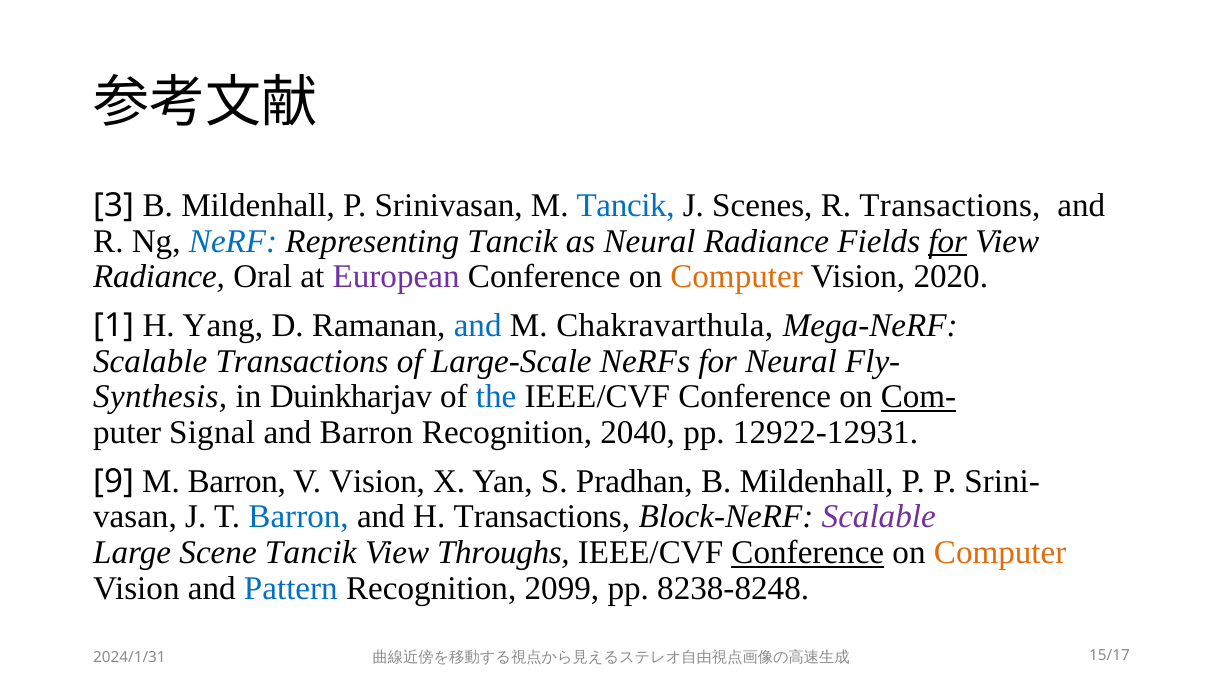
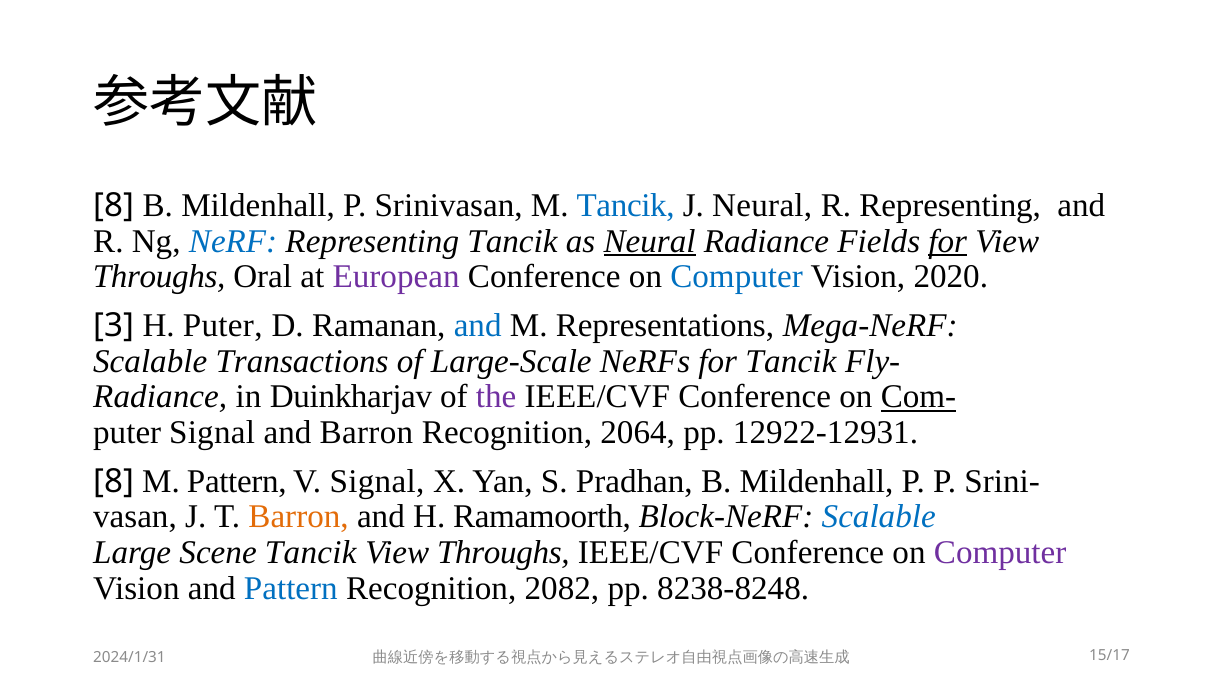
3: 3 -> 8 (114, 205)
J Scenes: Scenes -> Neural (762, 205)
R Transactions: Transactions -> Representing (950, 205)
Neural underline: none -> present (650, 241)
Radiance: Radiance -> Throughs (159, 277)
Computer colour: orange -> blue (737, 277)
1: 1 -> 3 (114, 325)
H Yang: Yang -> Puter (223, 325)
Chakravarthula: Chakravarthula -> Representations (665, 325)
for Neural: Neural -> Tancik (791, 361)
Synthesis: Synthesis -> Radiance (160, 397)
the colour: blue -> purple (496, 397)
2040: 2040 -> 2064 (638, 433)
9: 9 -> 8 (114, 481)
M Barron: Barron -> Pattern (237, 481)
V Vision: Vision -> Signal (377, 481)
Barron colour: blue -> orange (299, 517)
H Transactions: Transactions -> Ramamoorth (542, 517)
Scalable colour: purple -> blue (879, 517)
Conference underline: present -> none (808, 553)
Computer colour: orange -> purple (1000, 553)
2099: 2099 -> 2082 (562, 588)
